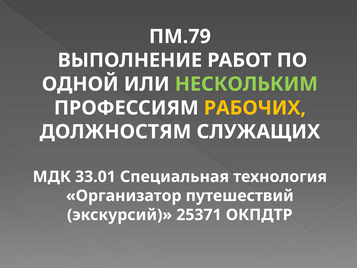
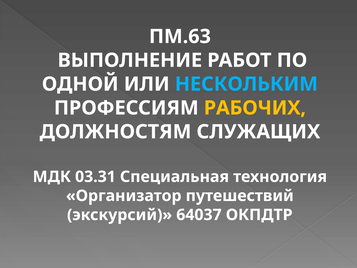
ПМ.79: ПМ.79 -> ПМ.63 (180, 36)
НЕСКОЛЬКИМ colour: light green -> light blue (246, 84)
33.01: 33.01 -> 03.31 (95, 177)
25371: 25371 -> 64037 (199, 215)
